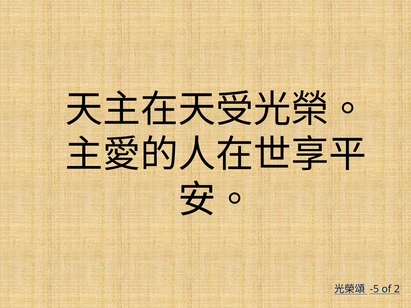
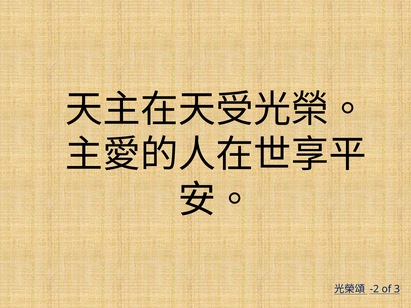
-5: -5 -> -2 (374, 289)
2: 2 -> 3 (397, 289)
